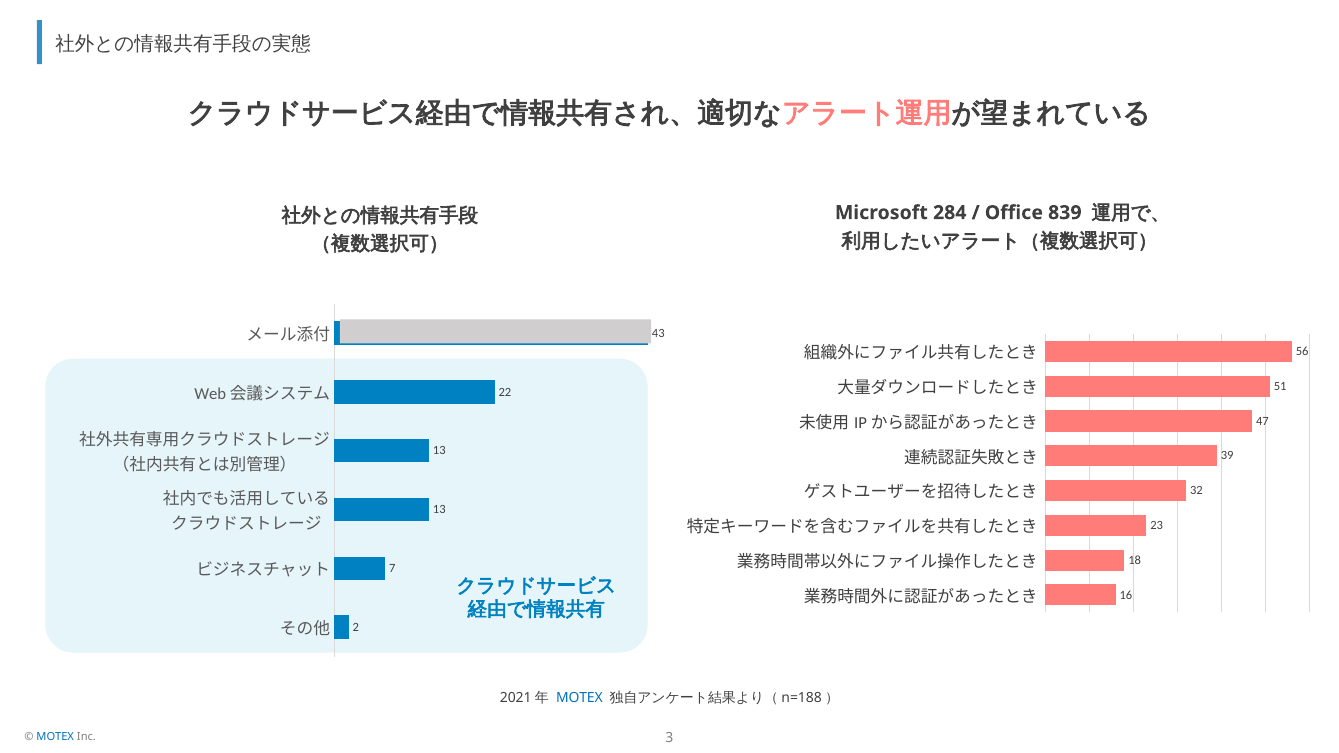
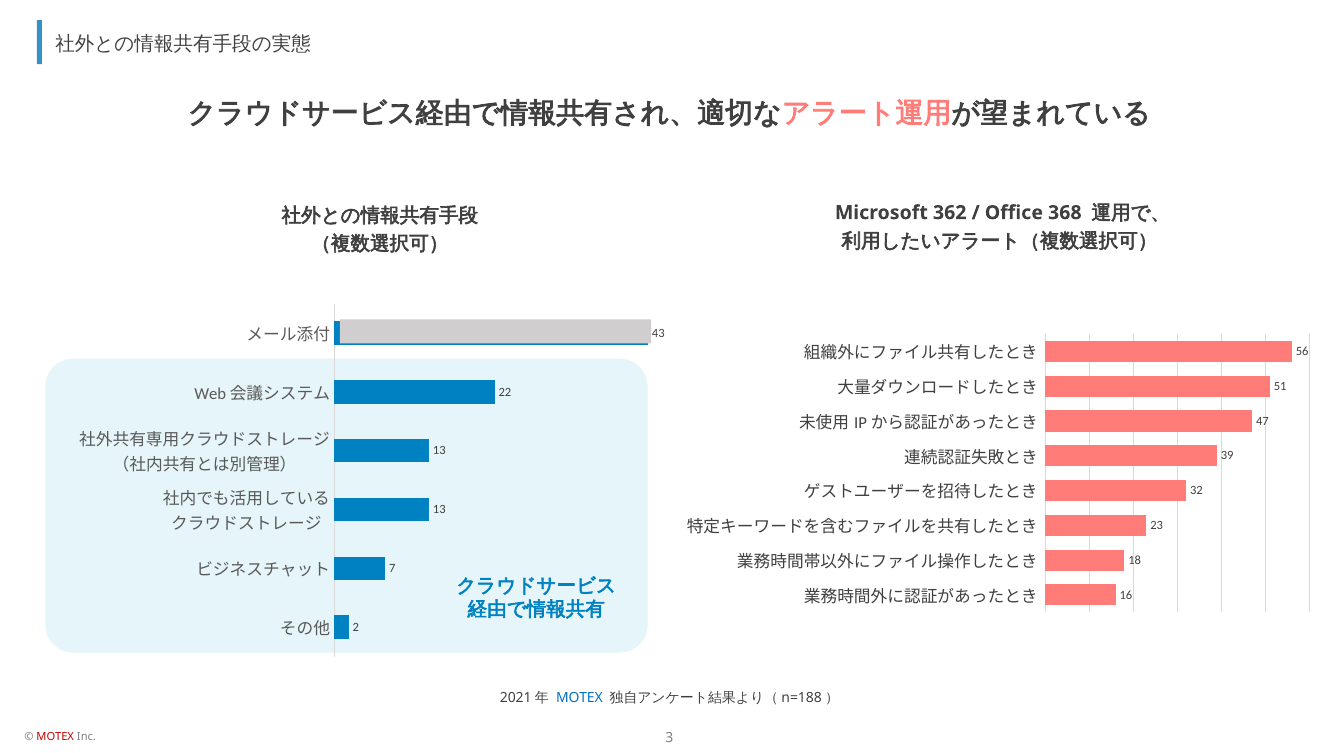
284: 284 -> 362 (950, 213)
839: 839 -> 368 (1065, 213)
MOTEX colour: blue -> red (55, 737)
